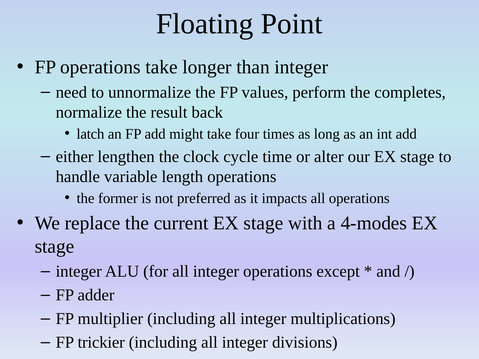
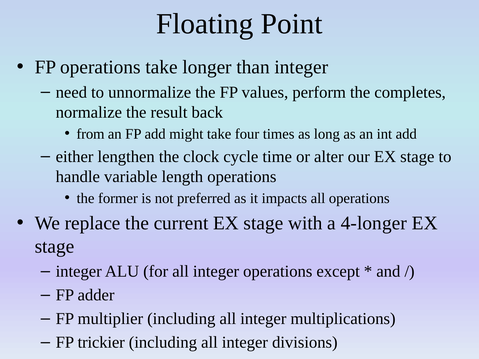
latch: latch -> from (90, 134)
4-modes: 4-modes -> 4-longer (374, 223)
